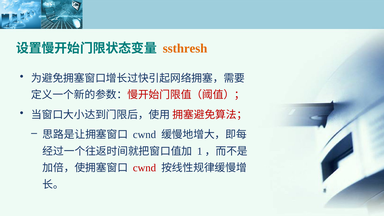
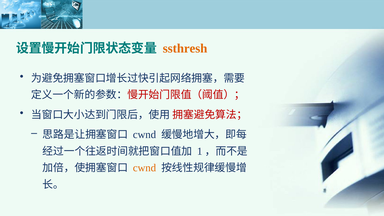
cwnd colour: red -> orange (144, 168)
